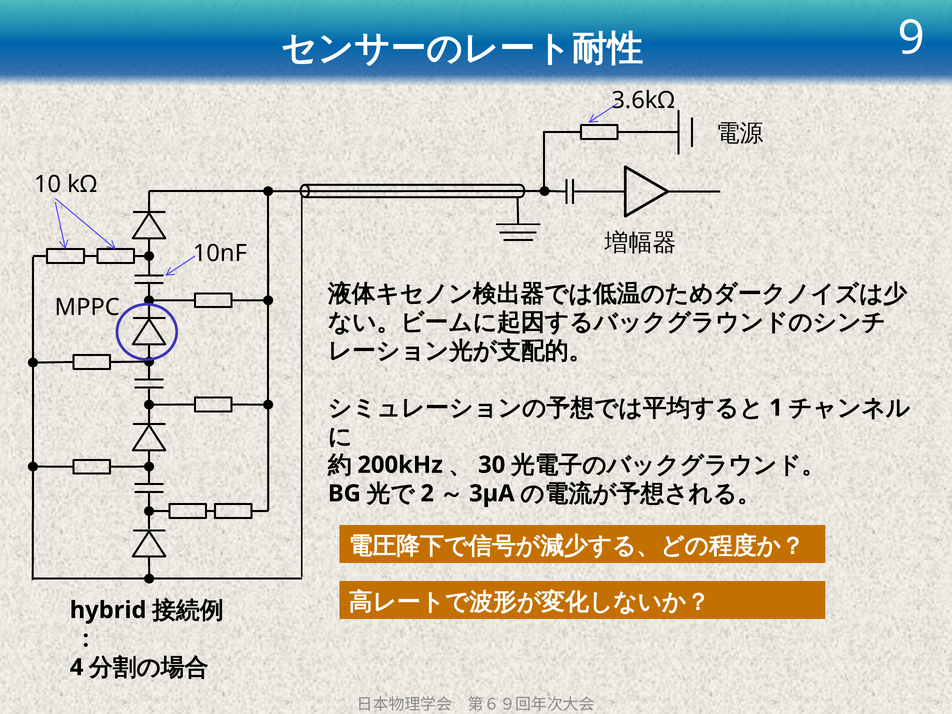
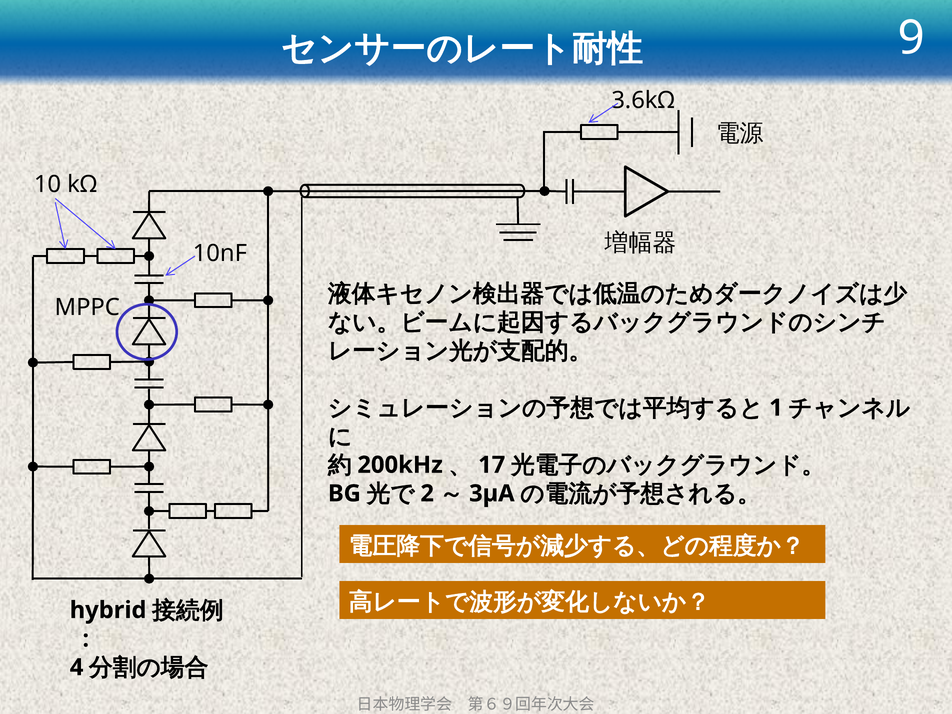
30: 30 -> 17 (492, 465)
